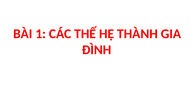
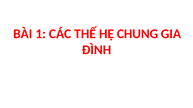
THÀNH: THÀNH -> CHUNG (138, 34)
